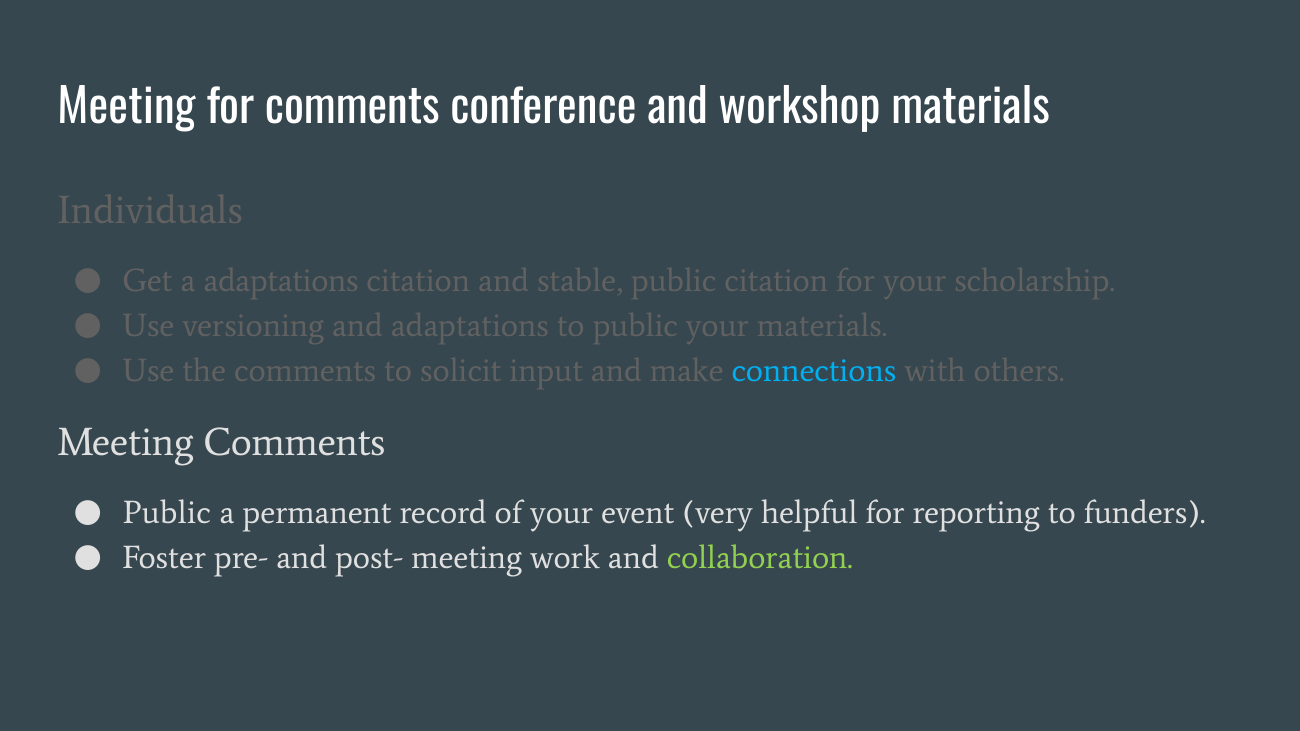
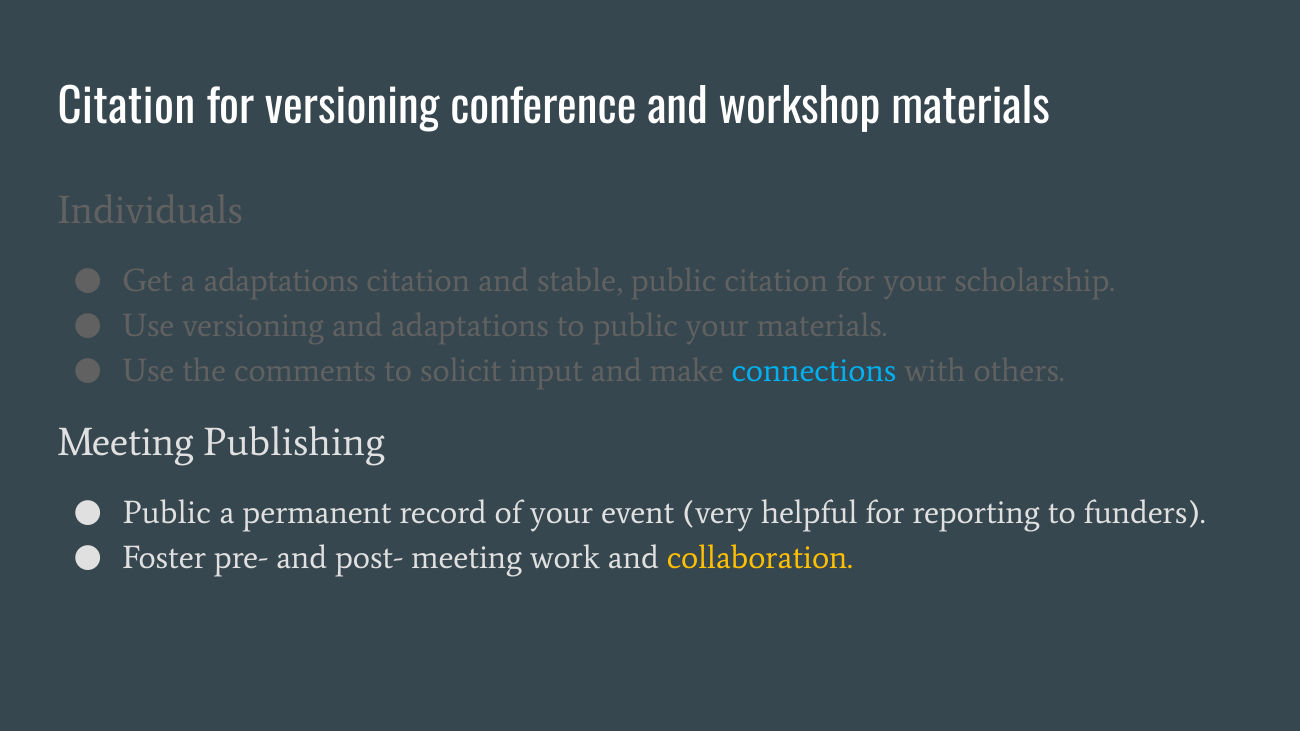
Meeting: Meeting -> Citation (126, 108)
for comments: comments -> versioning (352, 108)
Meeting Comments: Comments -> Publishing (294, 443)
collaboration colour: light green -> yellow (760, 558)
